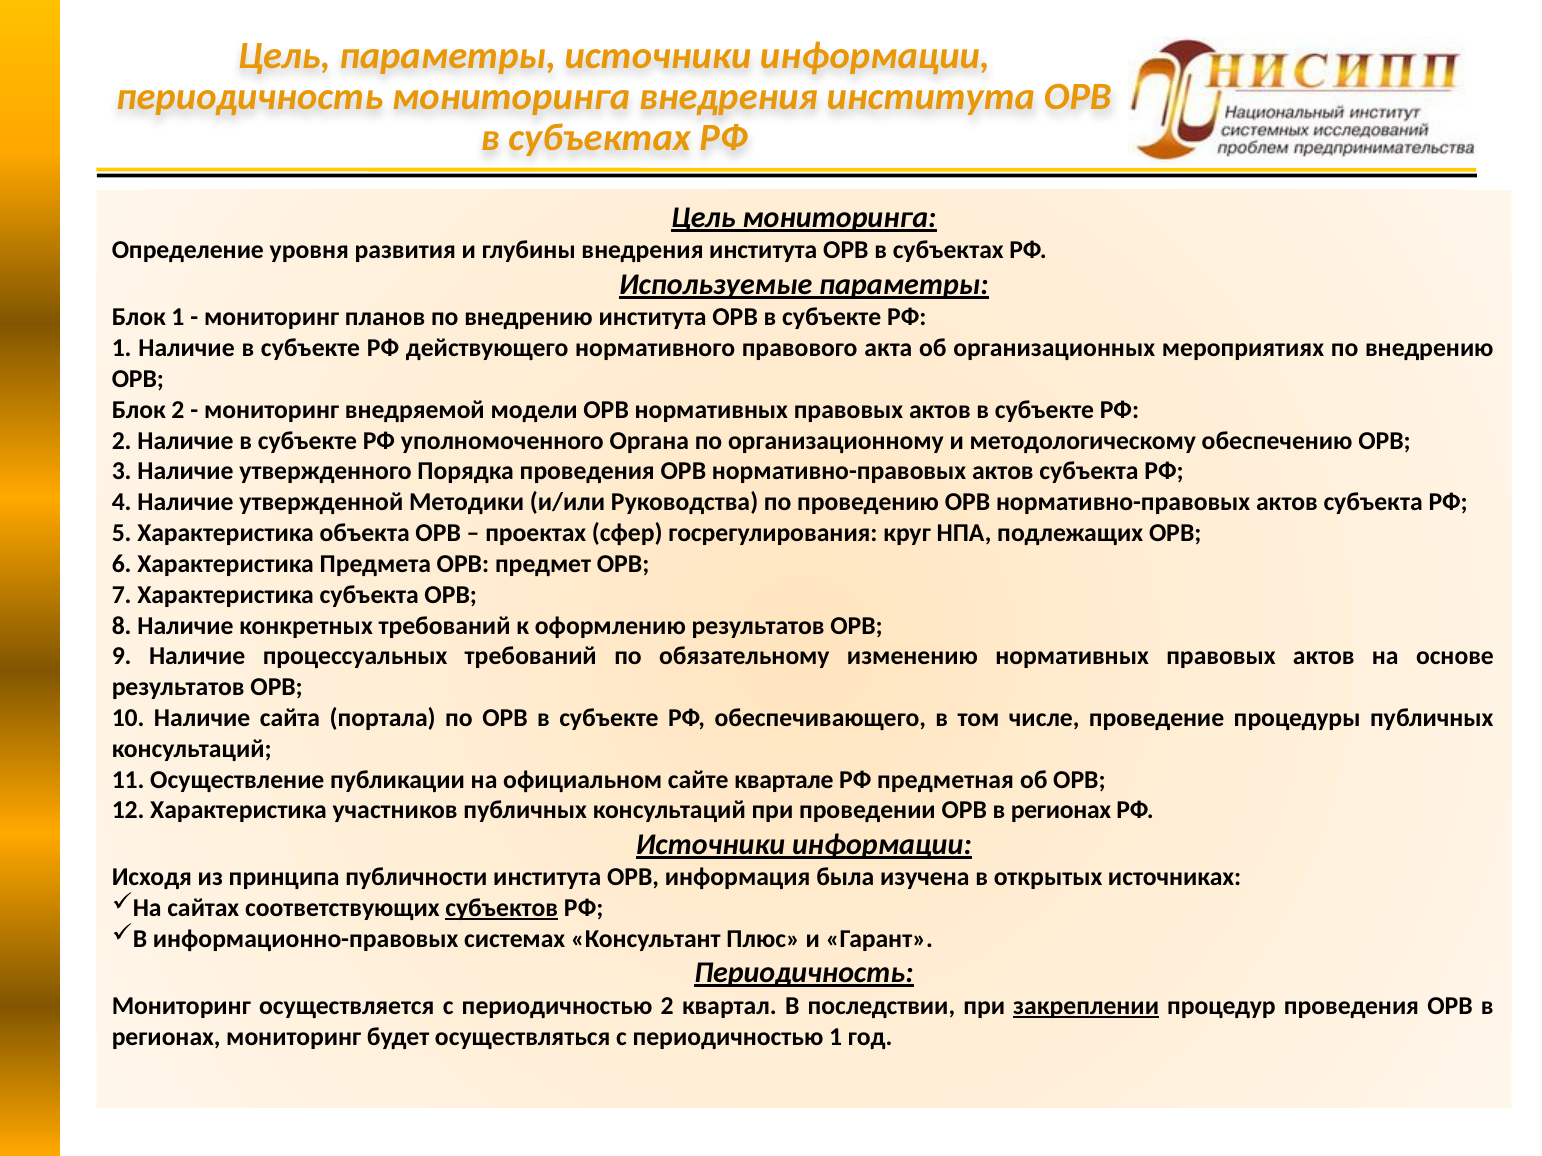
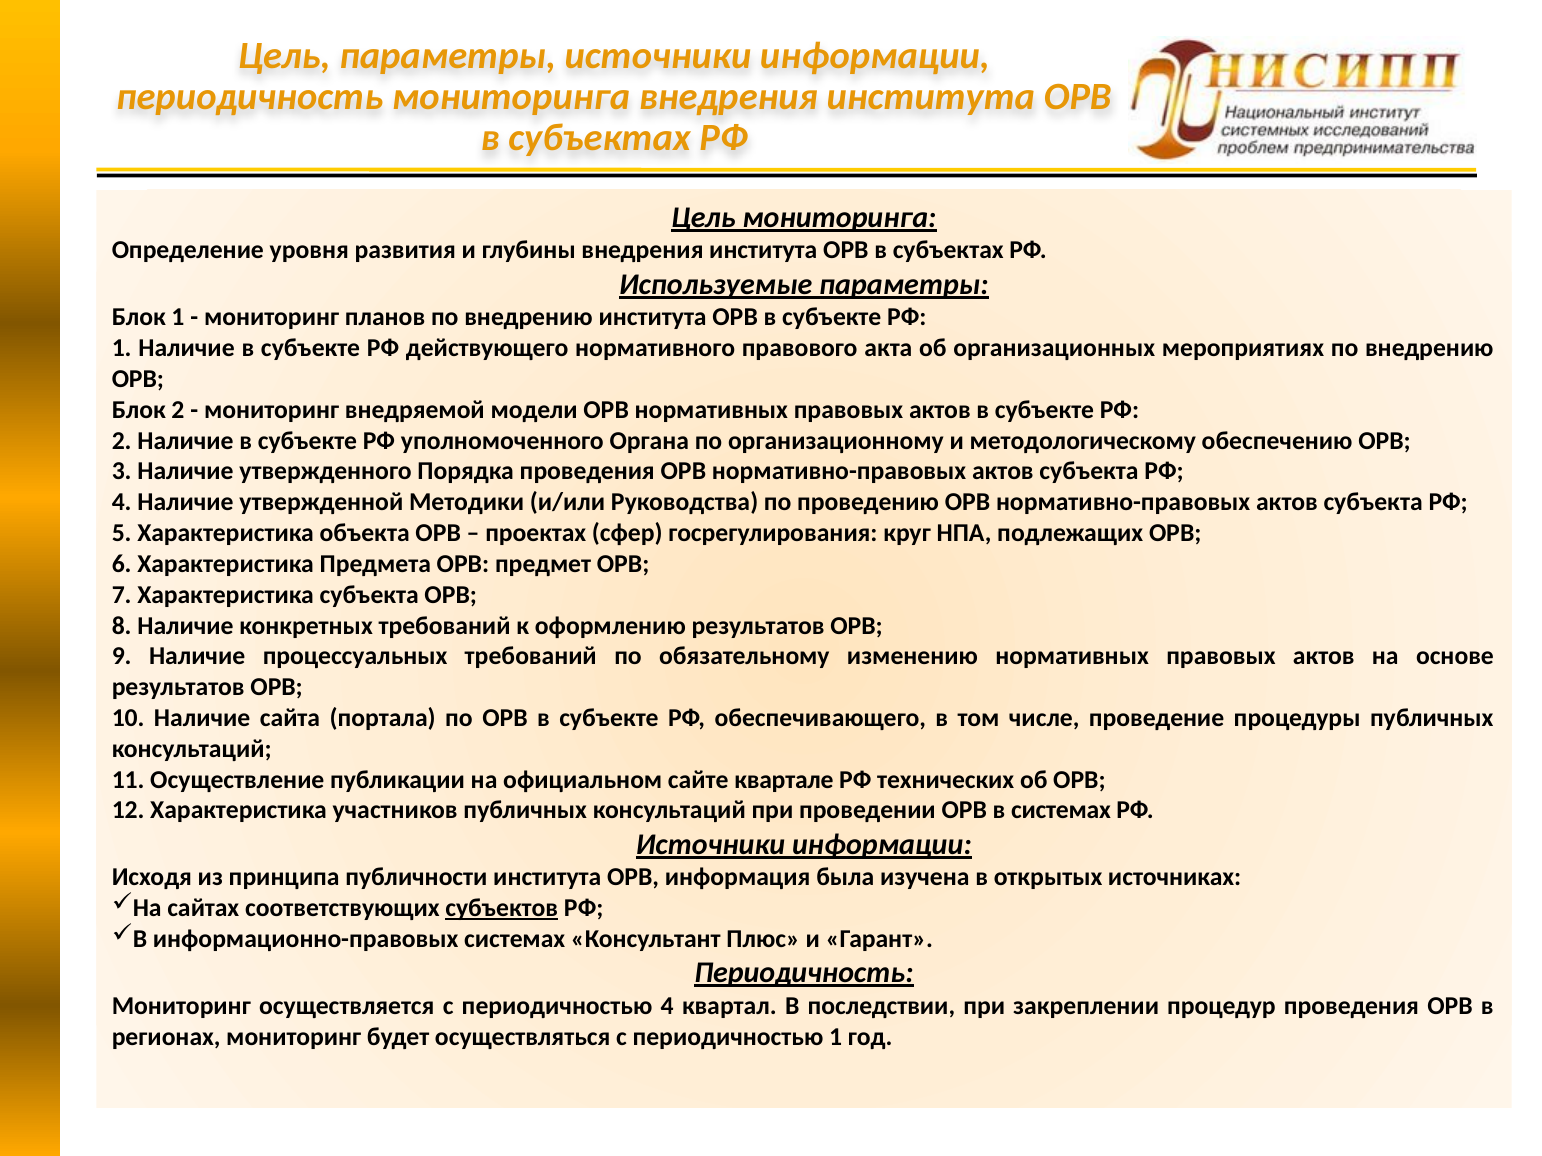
предметная: предметная -> технических (946, 780)
проведении ОРВ в регионах: регионах -> системах (1061, 811)
периодичностью 2: 2 -> 4 (667, 1006)
закреплении underline: present -> none (1086, 1006)
